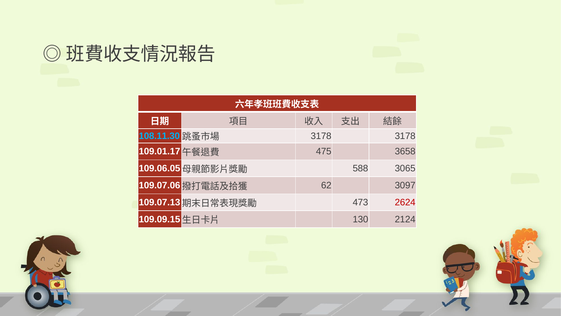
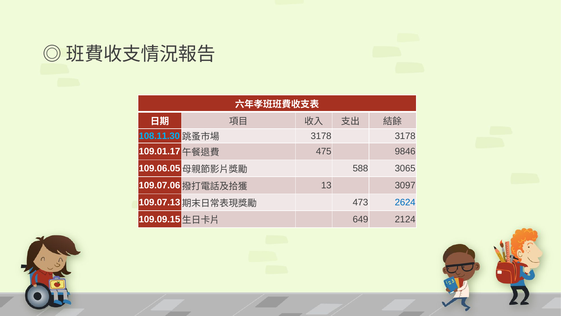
3658: 3658 -> 9846 (405, 151)
62: 62 -> 13 (326, 185)
2624 colour: red -> blue (405, 202)
130: 130 -> 649 (360, 219)
